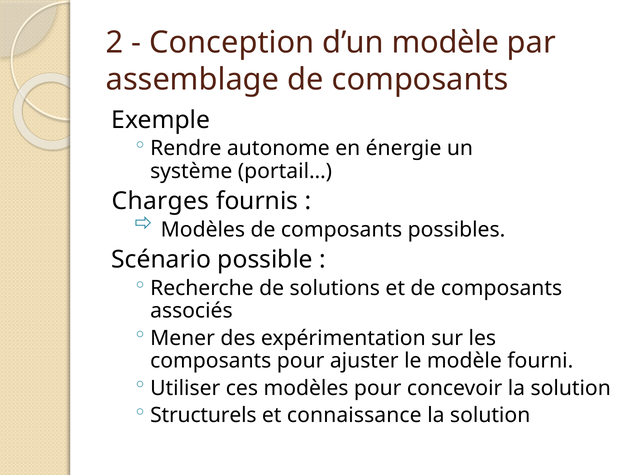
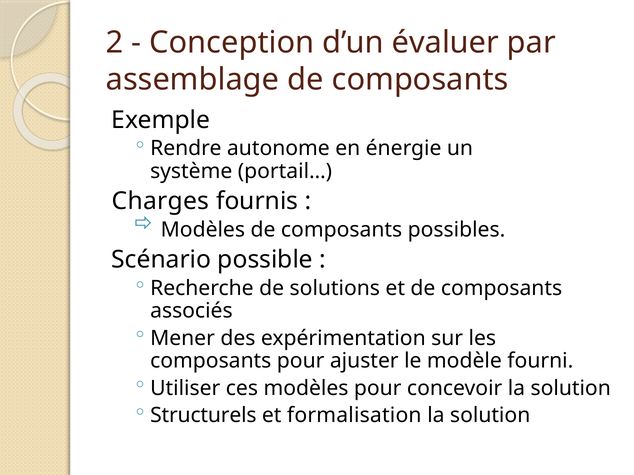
d’un modèle: modèle -> évaluer (445, 43)
connaissance: connaissance -> formalisation (354, 416)
